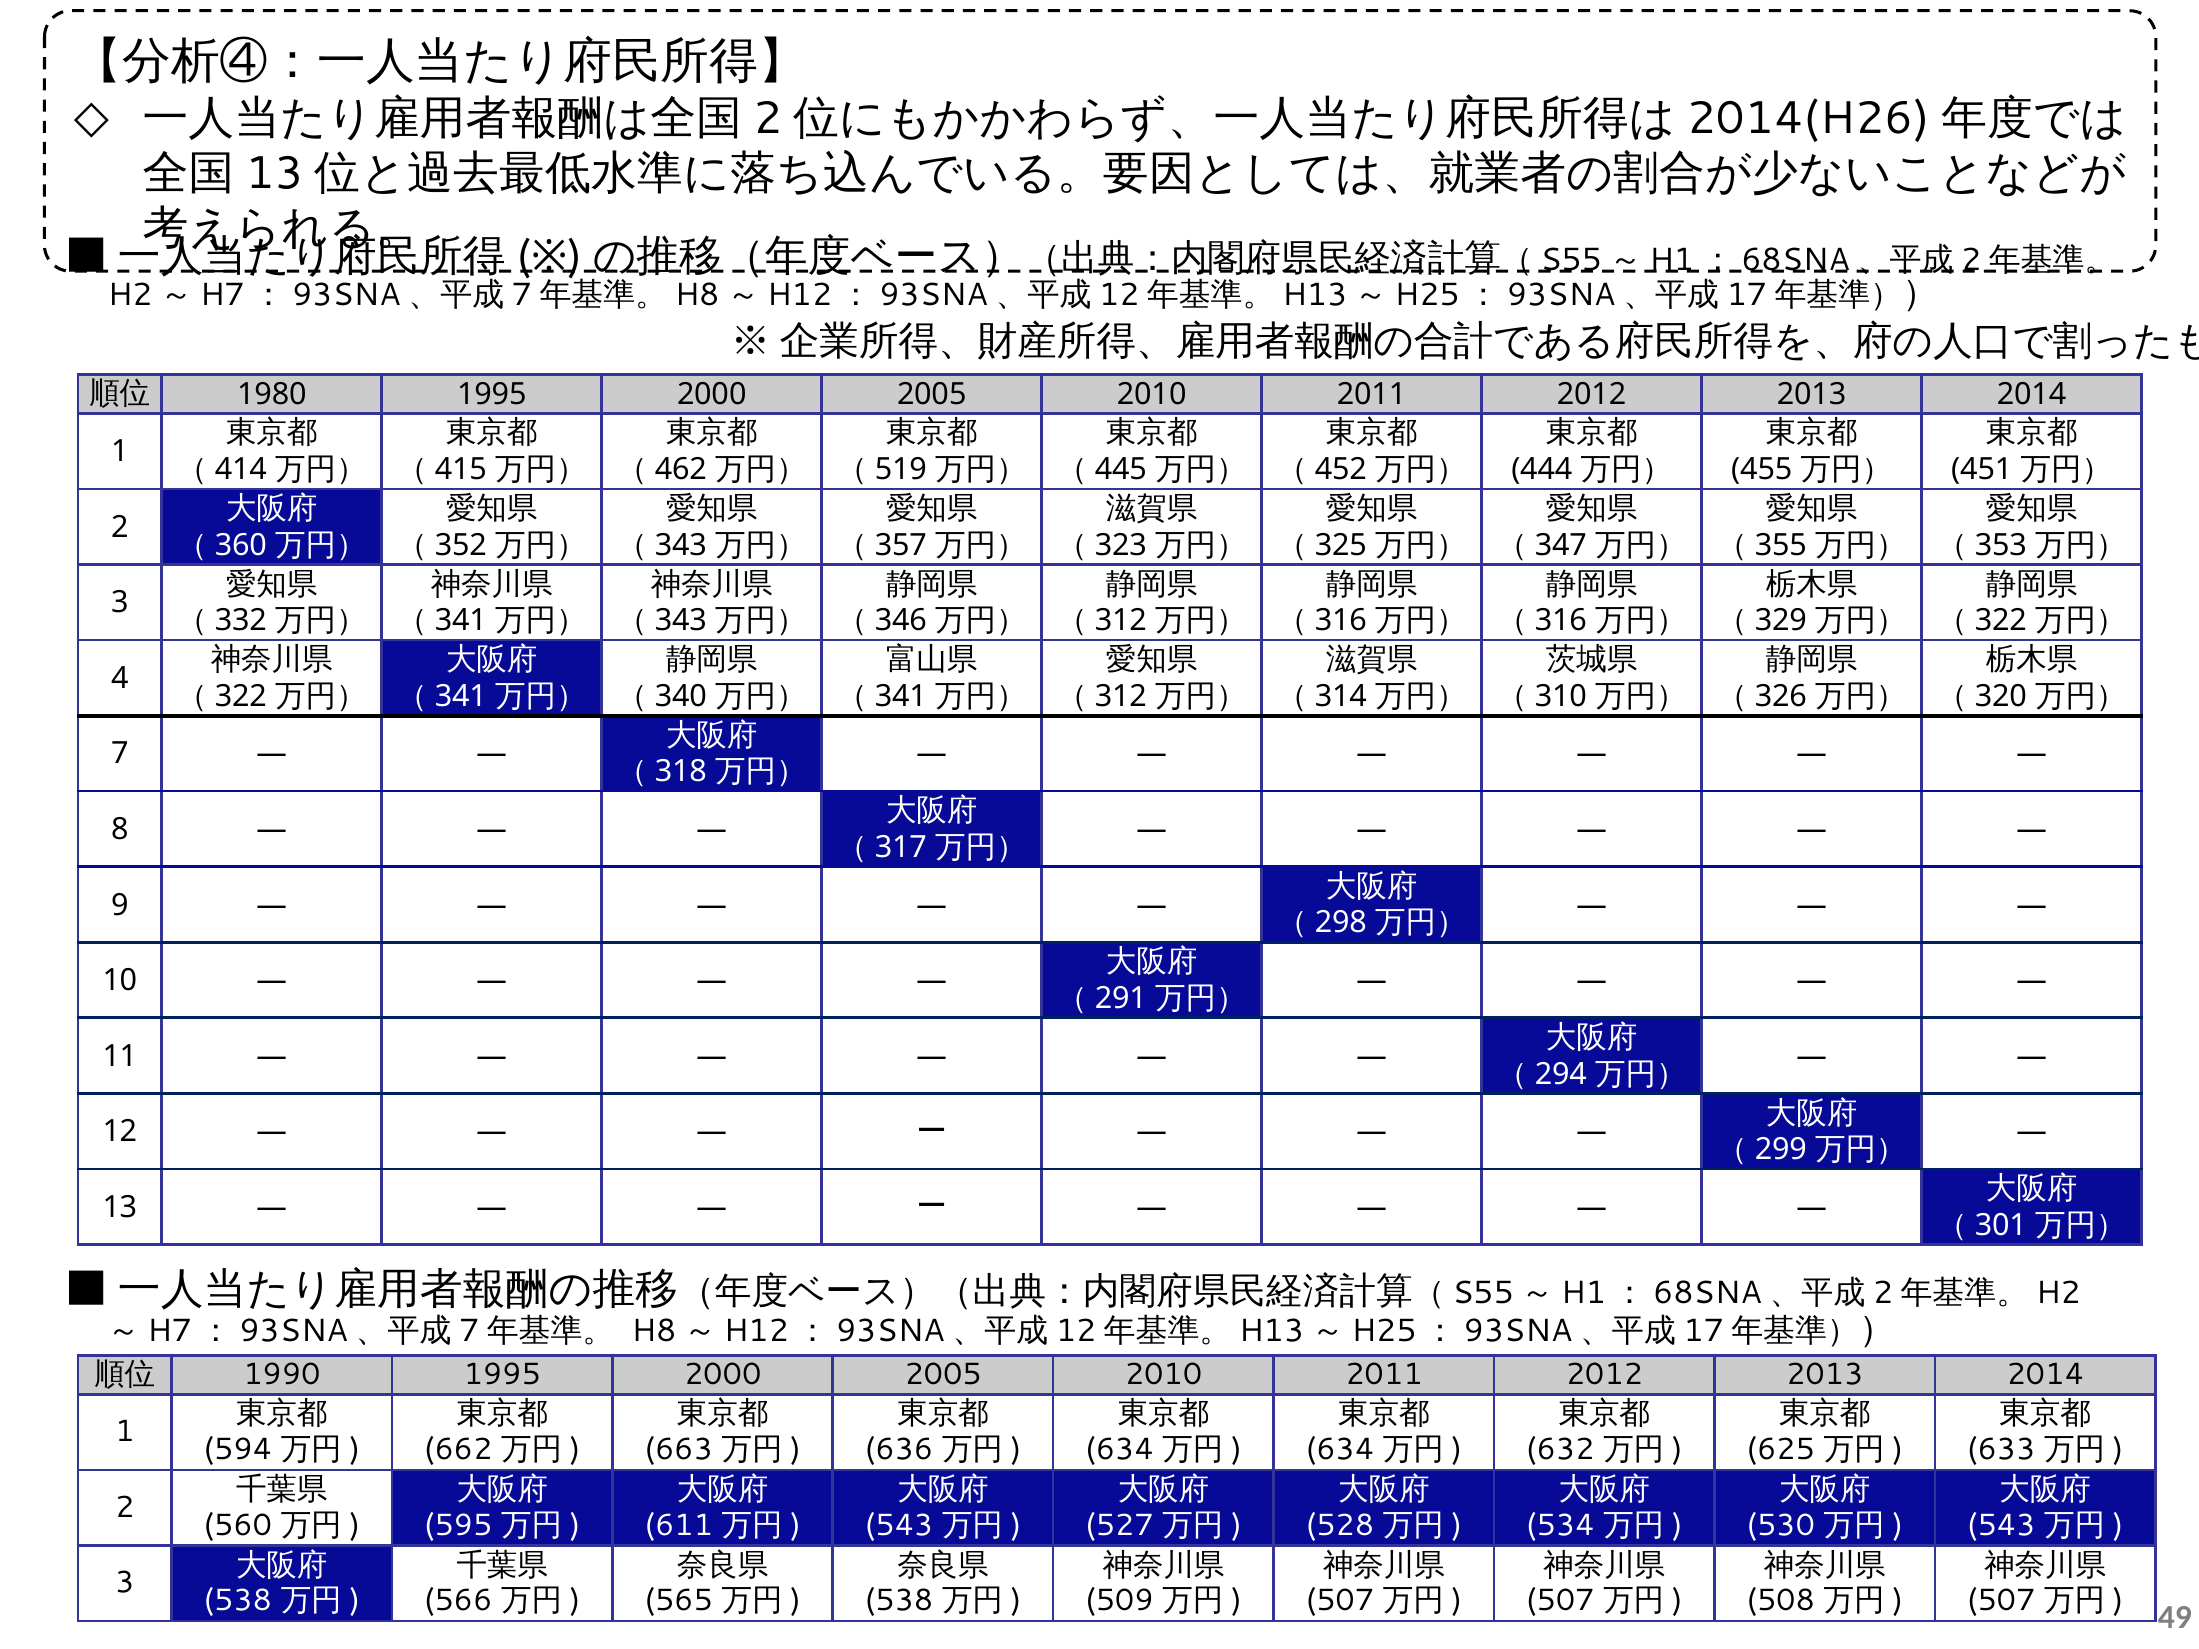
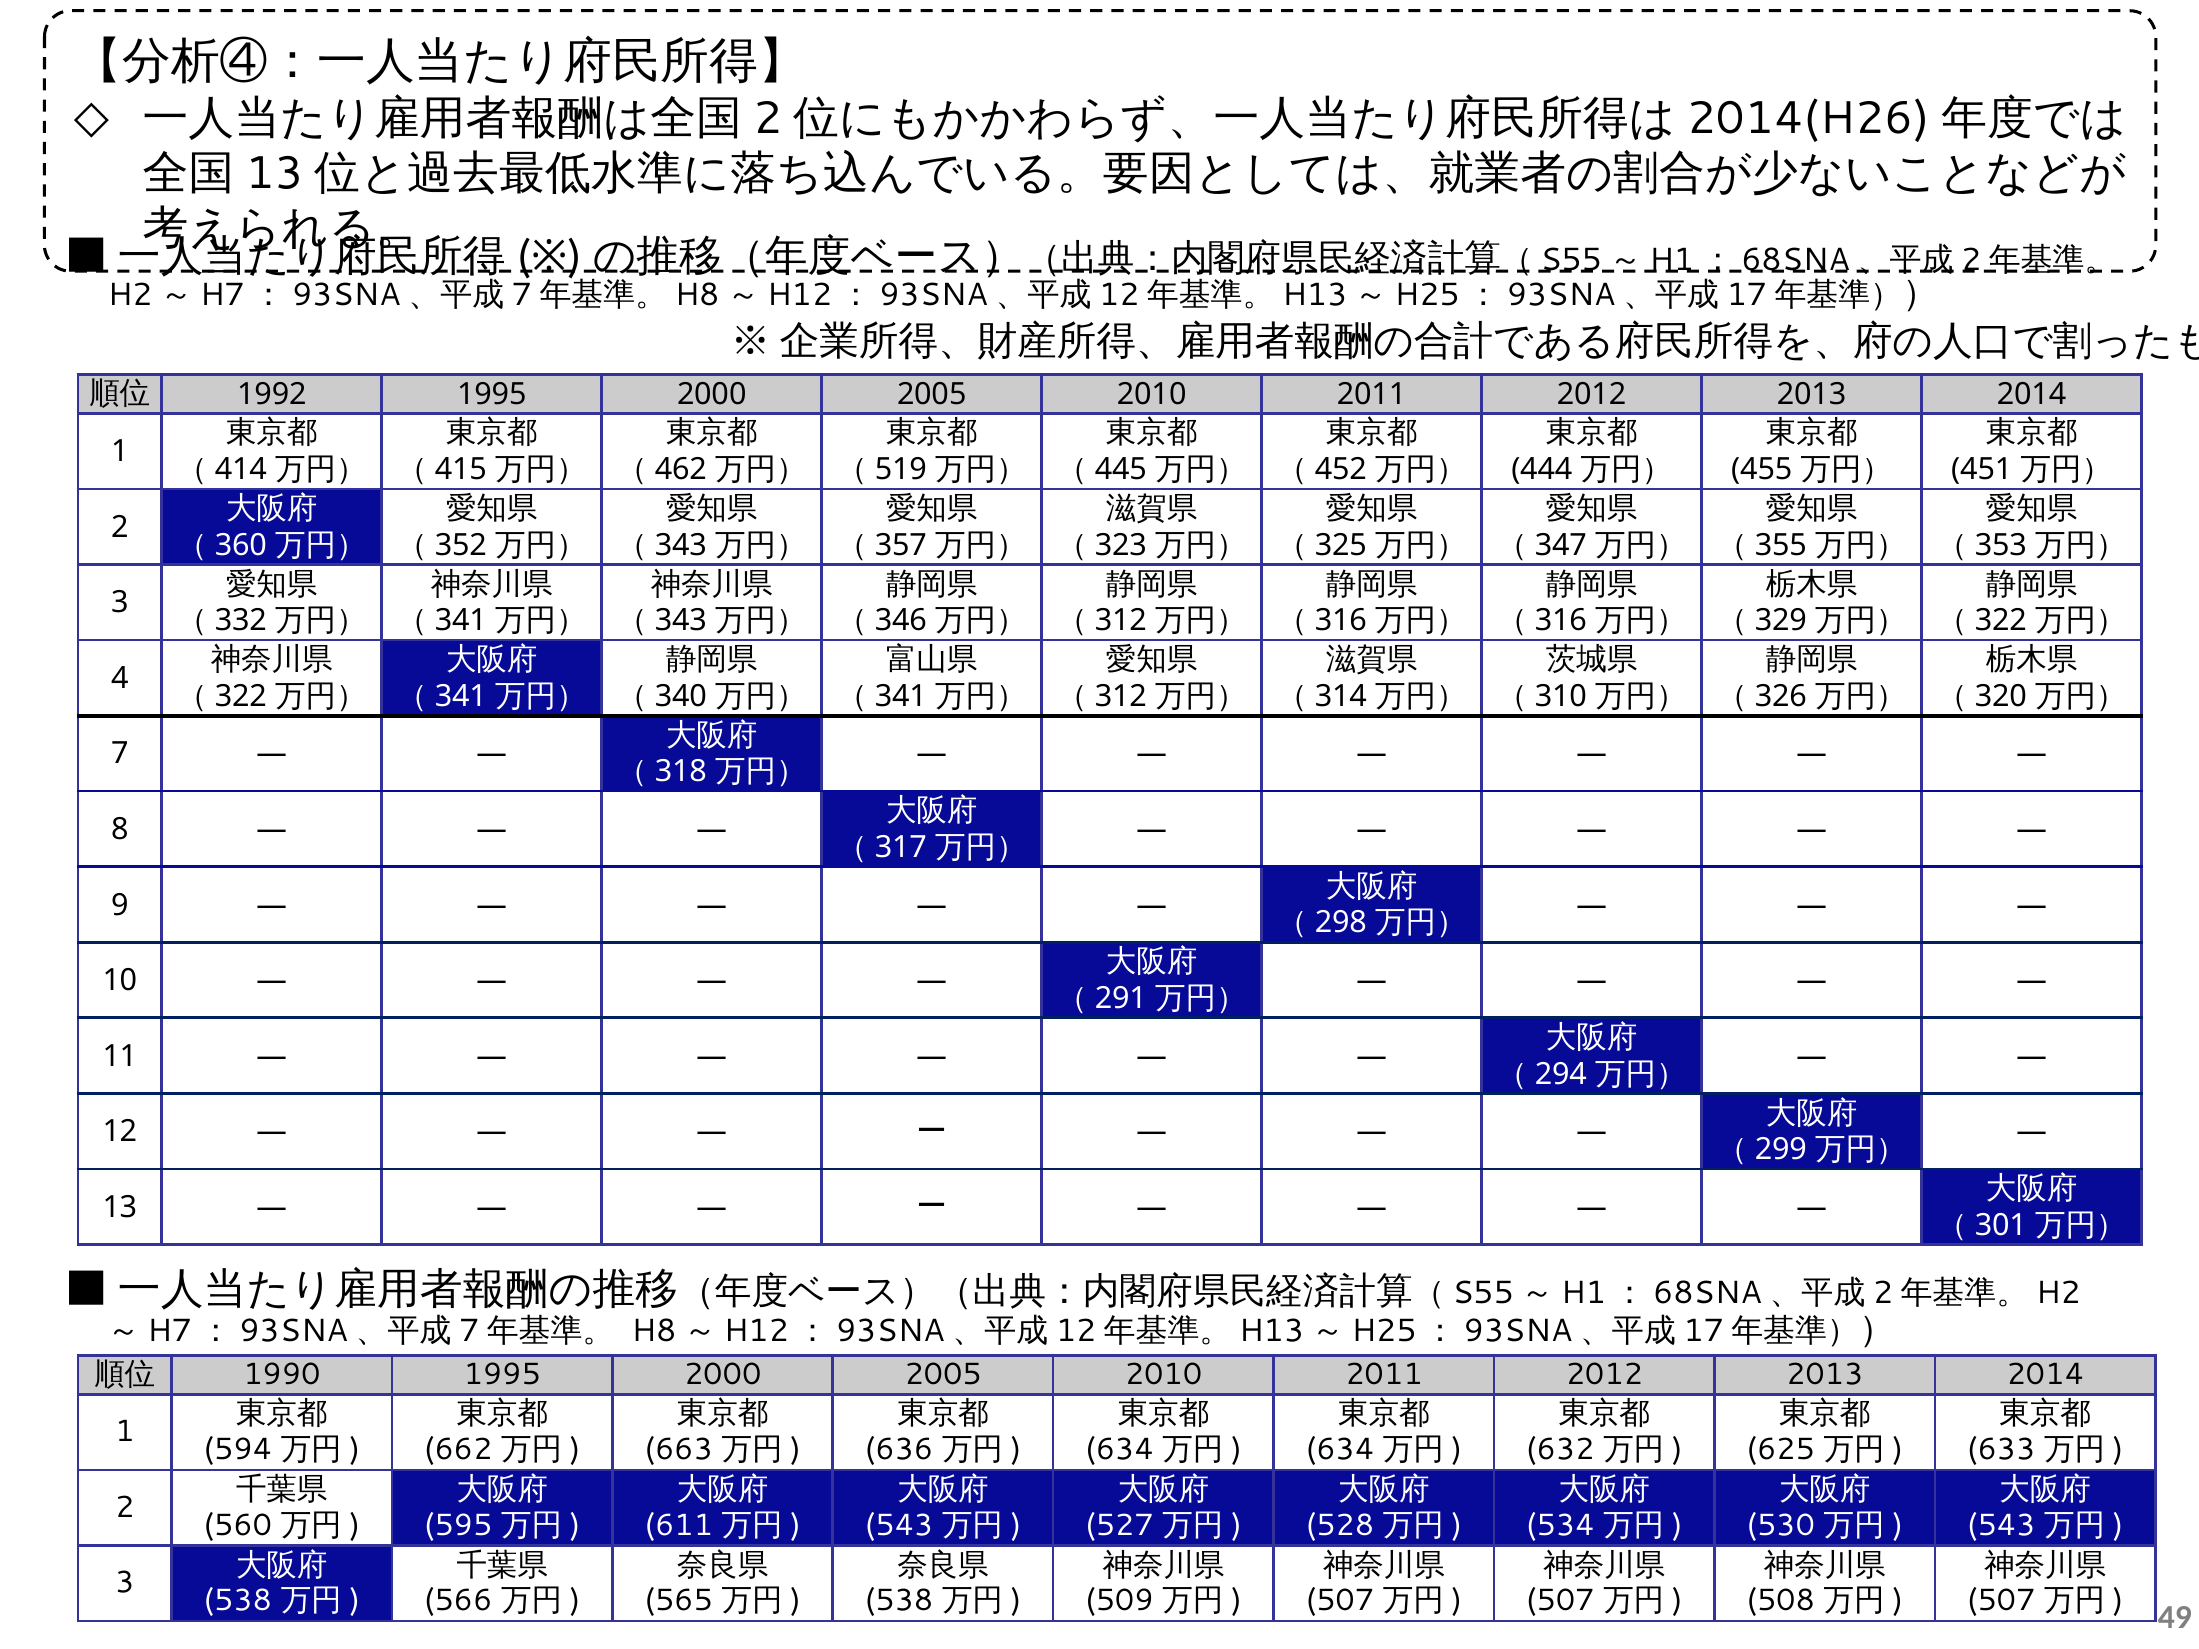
1980: 1980 -> 1992 (272, 394)
